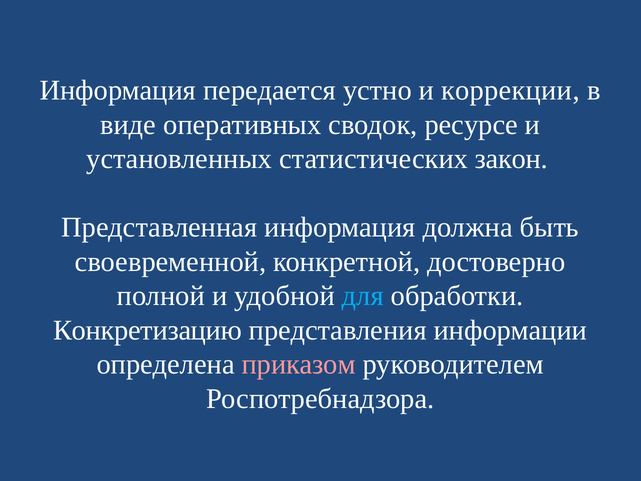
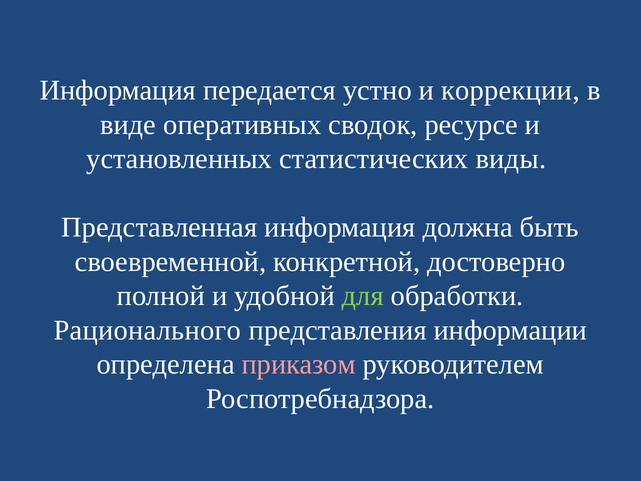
закон: закон -> виды (511, 159)
для colour: light blue -> light green (363, 296)
Конкретизацию: Конкретизацию -> Рационального (147, 330)
